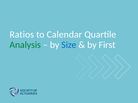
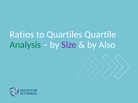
Calendar: Calendar -> Quartiles (64, 35)
Size colour: blue -> purple (69, 45)
First: First -> Also (107, 45)
